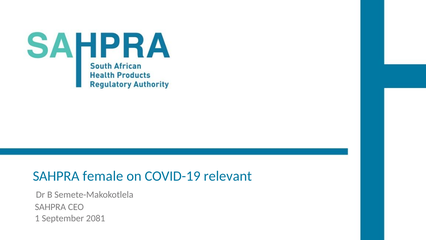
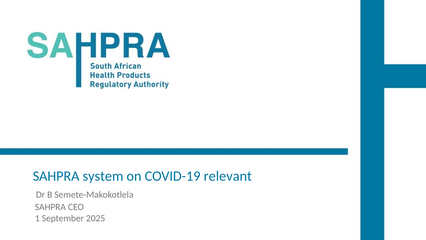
female: female -> system (103, 176)
2081: 2081 -> 2025 (96, 218)
